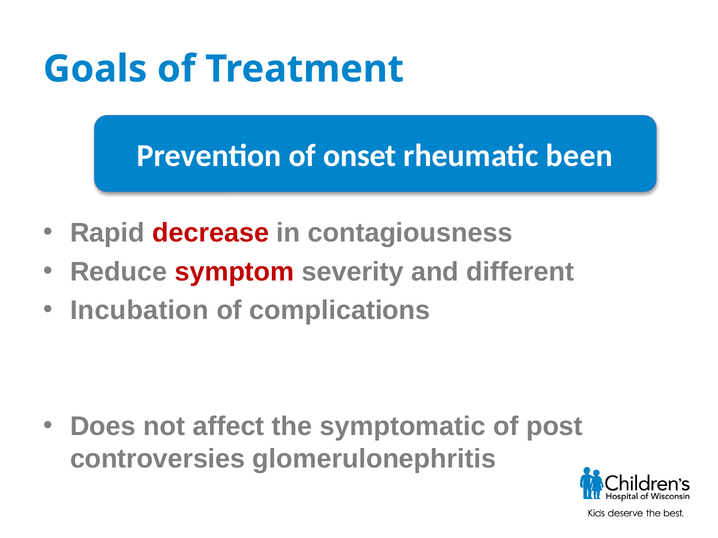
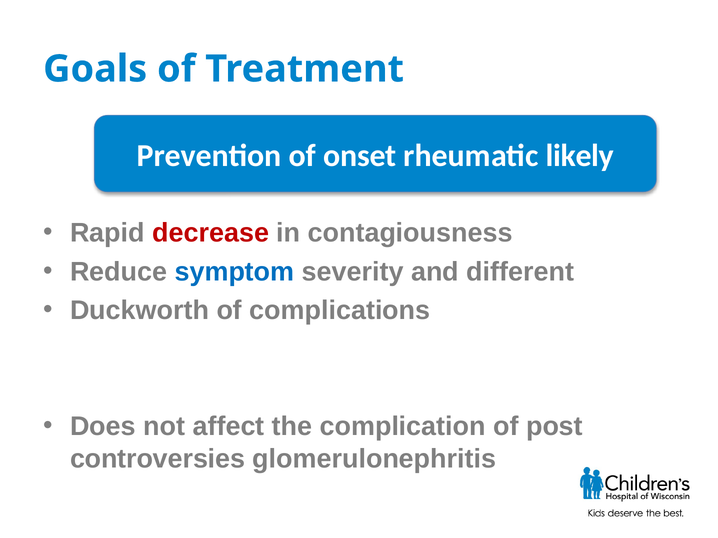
been: been -> likely (580, 156)
symptom colour: red -> blue (235, 272)
Incubation: Incubation -> Duckworth (140, 311)
symptomatic: symptomatic -> complication (403, 427)
